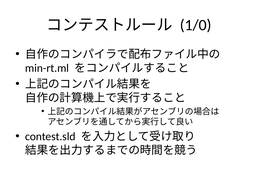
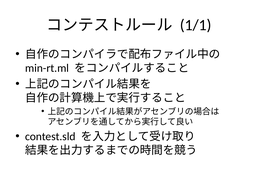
1/0: 1/0 -> 1/1 (196, 25)
